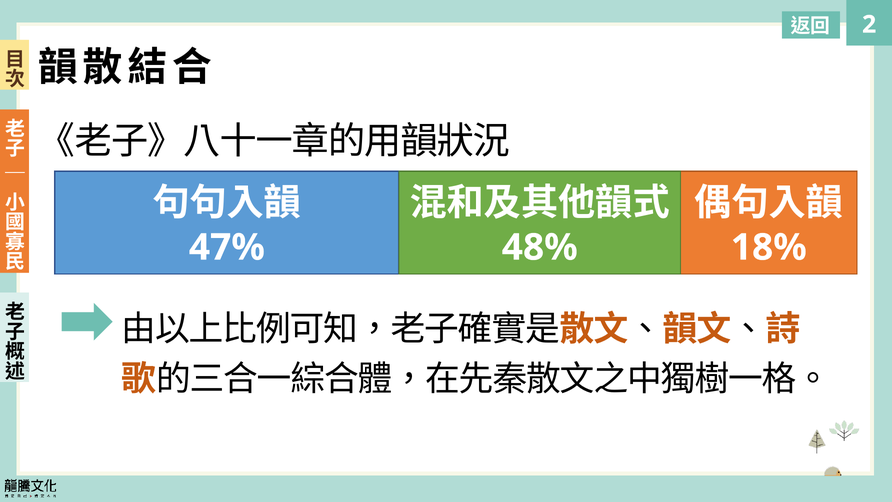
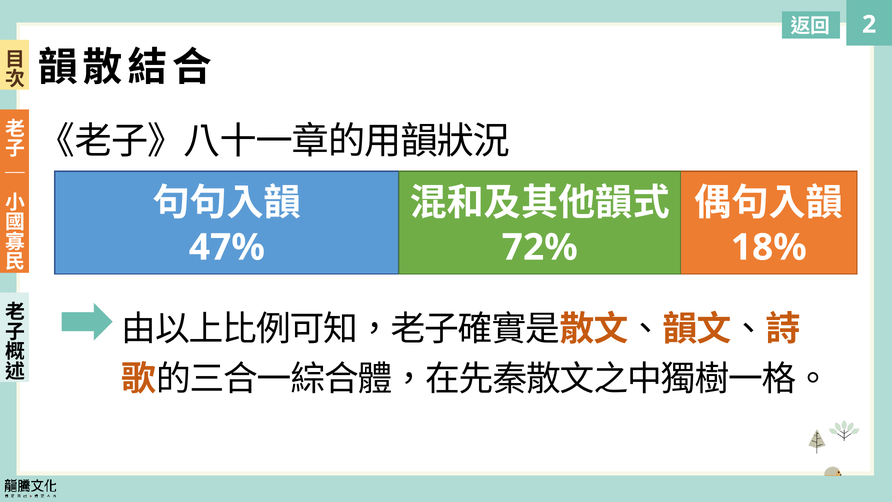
48%: 48% -> 72% (540, 247)
